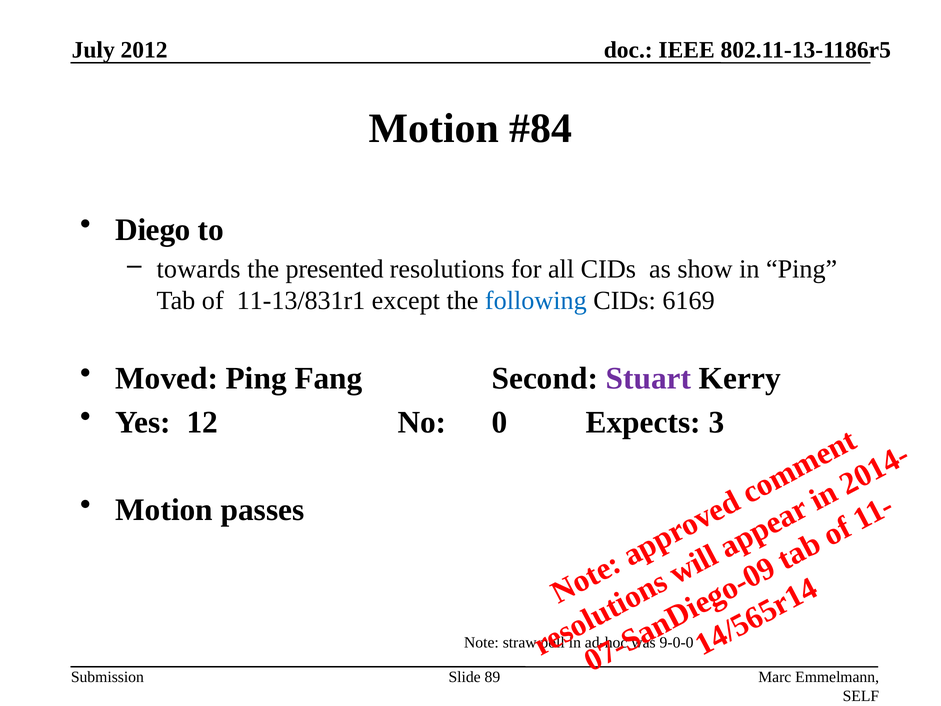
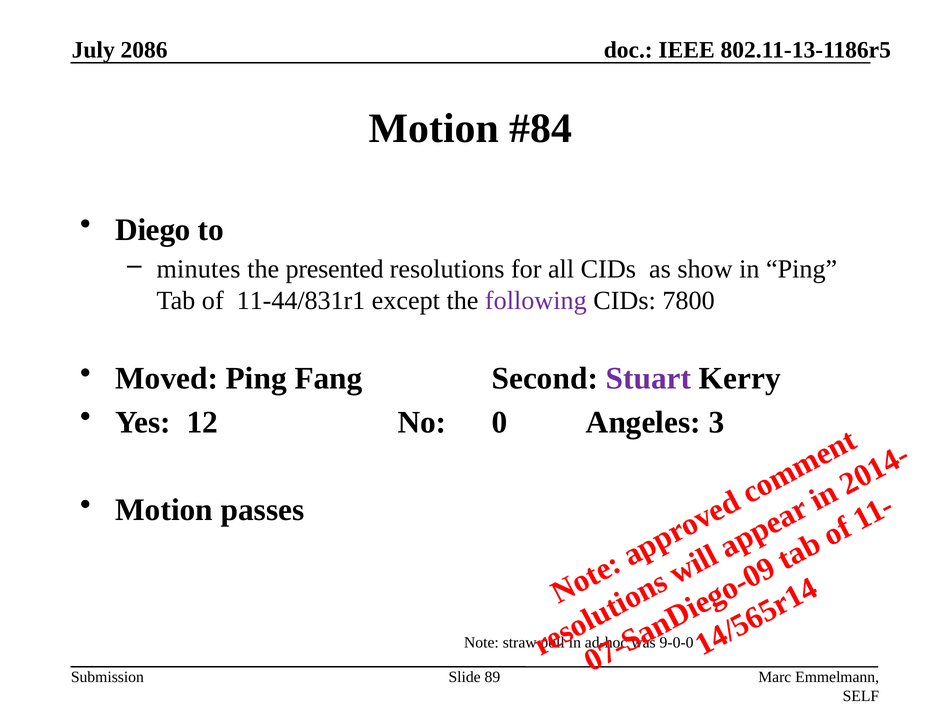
2012: 2012 -> 2086 (144, 50)
towards: towards -> minutes (199, 269)
11-13/831r1: 11-13/831r1 -> 11-44/831r1 (301, 300)
following colour: blue -> purple (536, 300)
6169: 6169 -> 7800 (689, 300)
Expects: Expects -> Angeles (643, 422)
